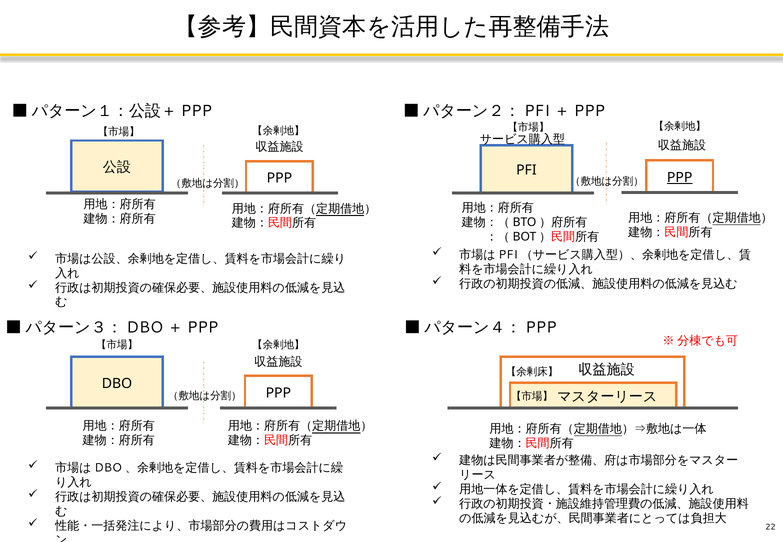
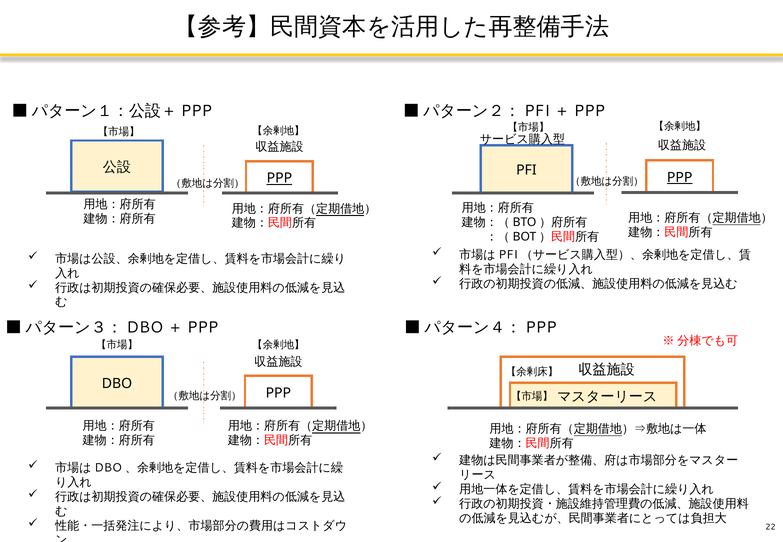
PPP underline: none -> present (279, 178)
